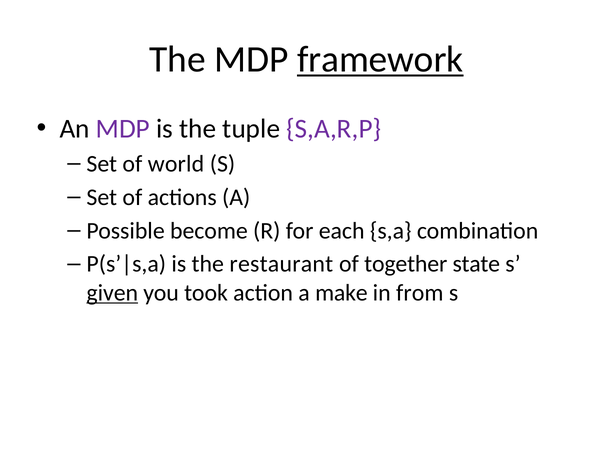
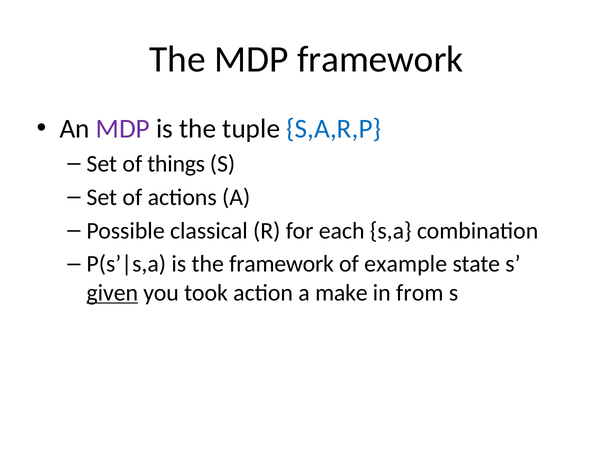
framework underline: present -> none (380, 59)
S,A,R,P colour: purple -> blue (334, 129)
world: world -> things (176, 164)
become: become -> classical (209, 231)
the restaurant: restaurant -> framework (282, 264)
together: together -> example (406, 264)
